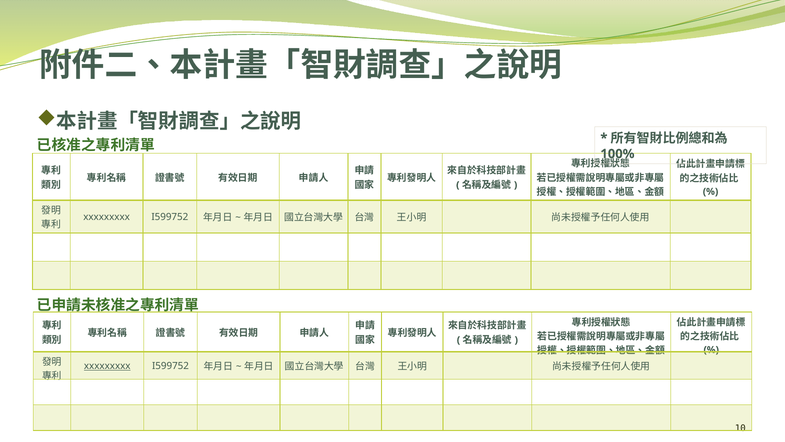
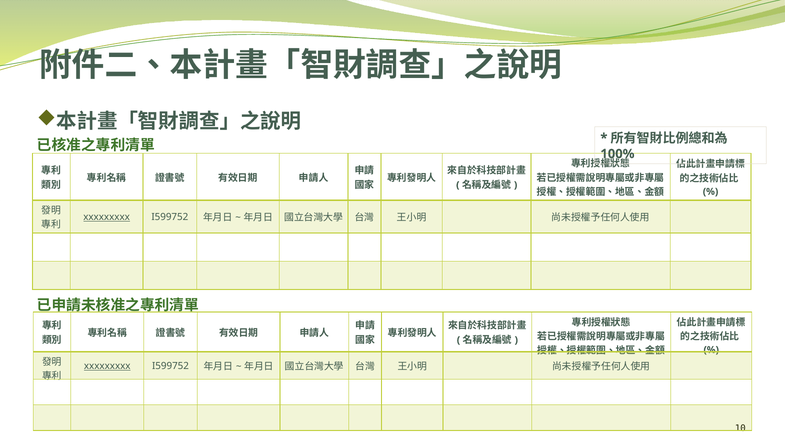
xxxxxxxxx underline: none -> present (107, 217)
